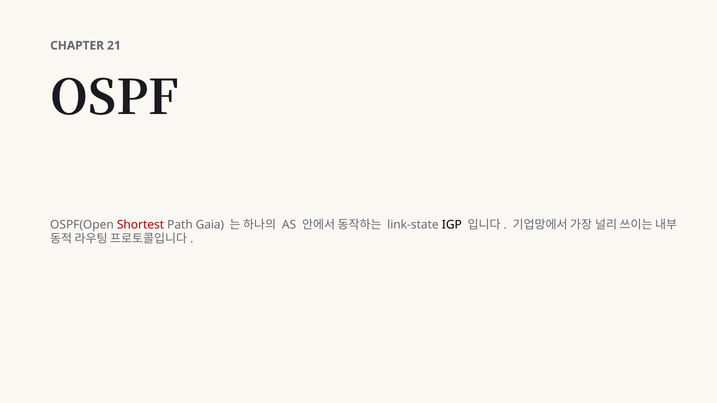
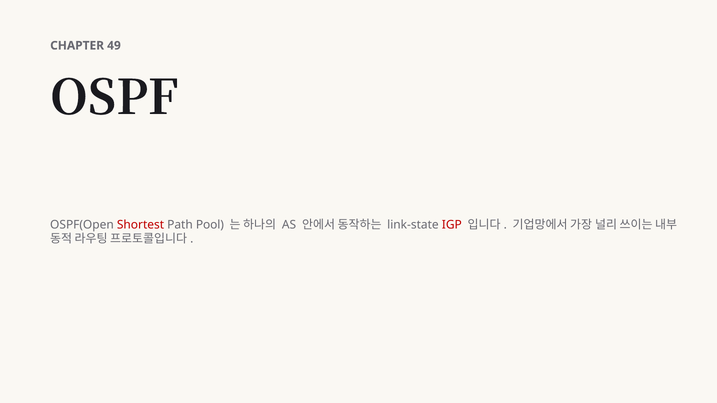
21: 21 -> 49 (114, 46)
Gaia: Gaia -> Pool (210, 225)
IGP colour: black -> red (452, 225)
